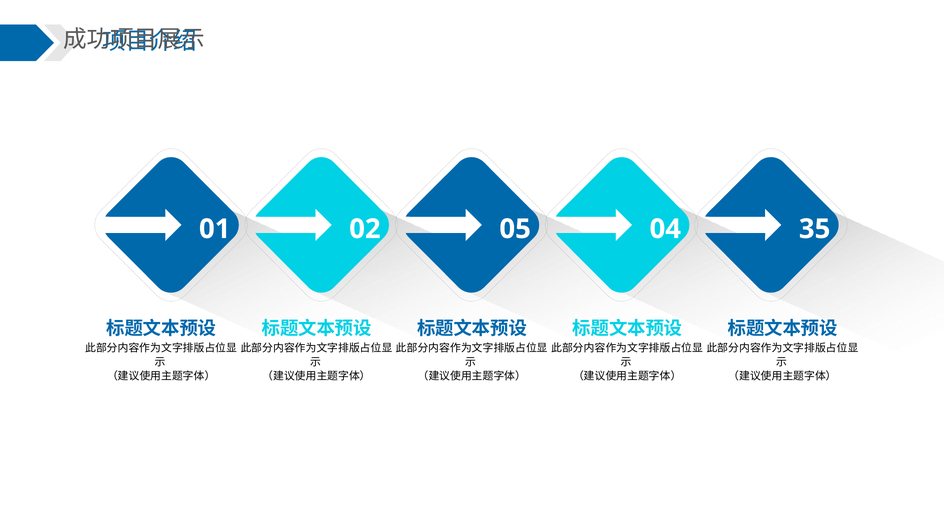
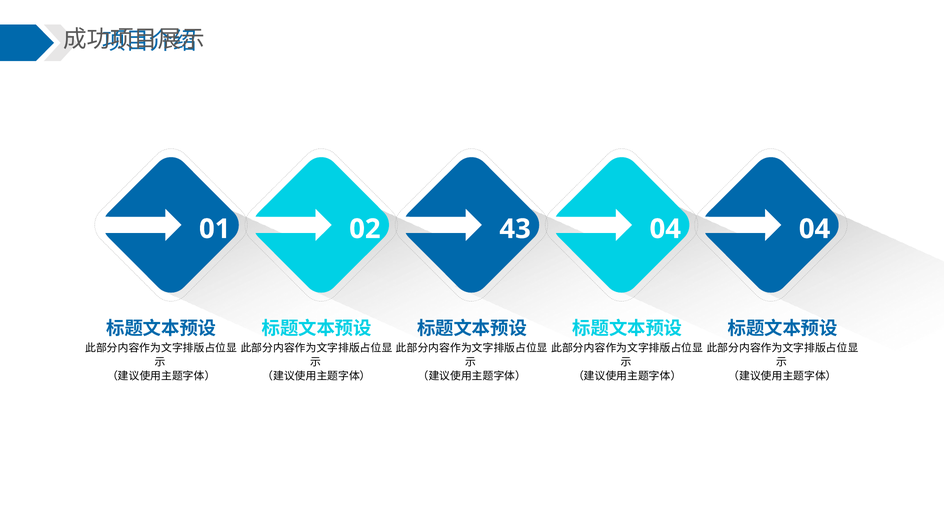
05: 05 -> 43 (515, 229)
04 35: 35 -> 04 (815, 229)
